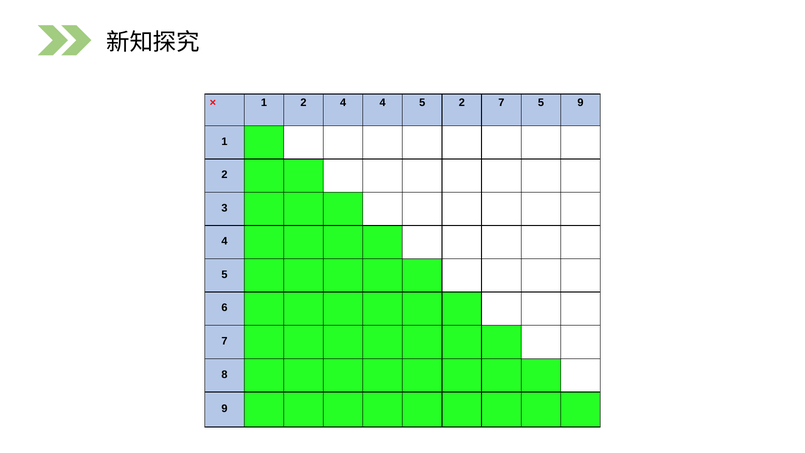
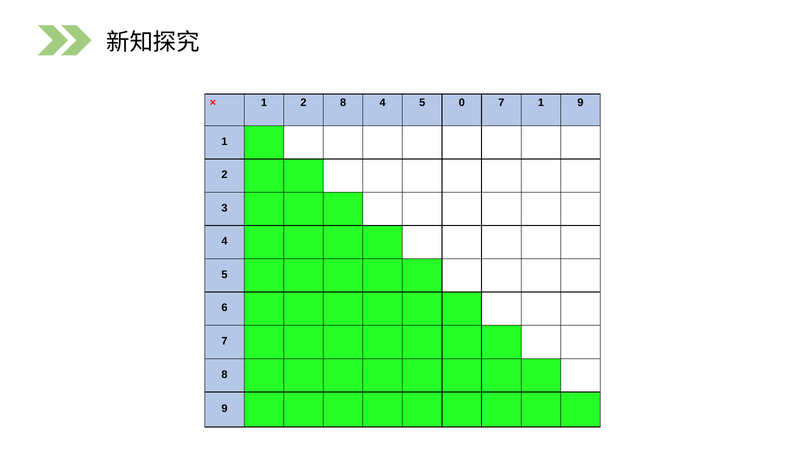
2 4: 4 -> 8 (343, 103)
5 2: 2 -> 0 (462, 103)
7 5: 5 -> 1 (541, 103)
